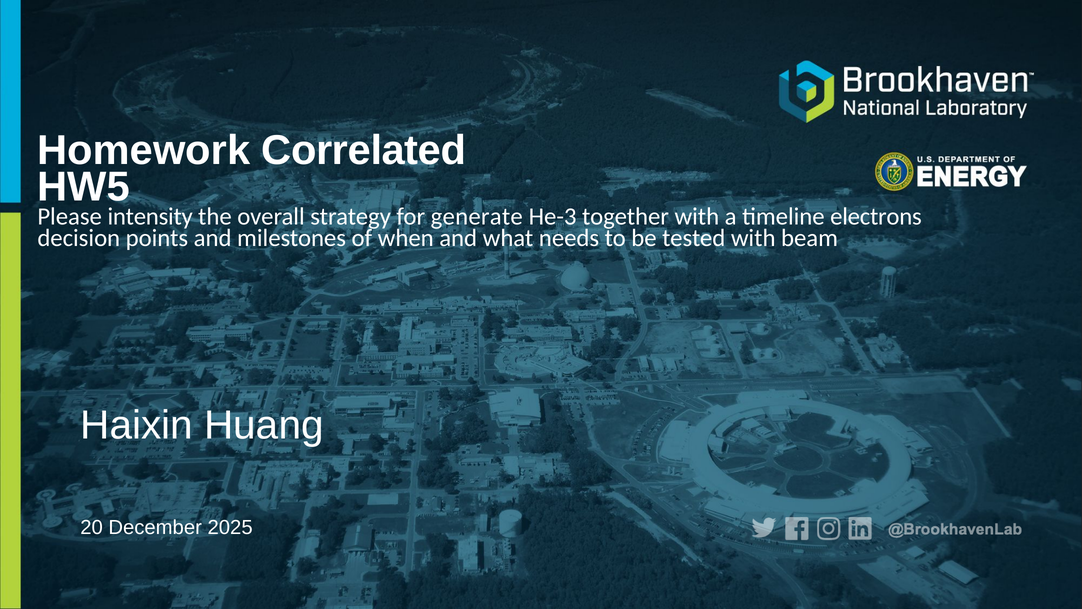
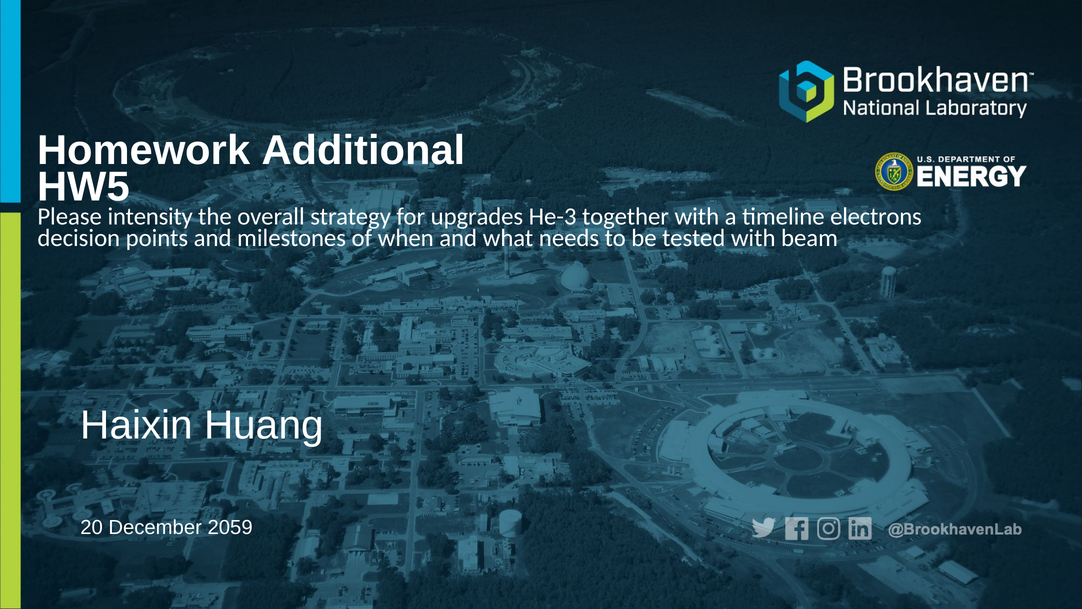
Correlated: Correlated -> Additional (364, 151)
generate: generate -> upgrades (477, 217)
2025: 2025 -> 2059 (230, 527)
